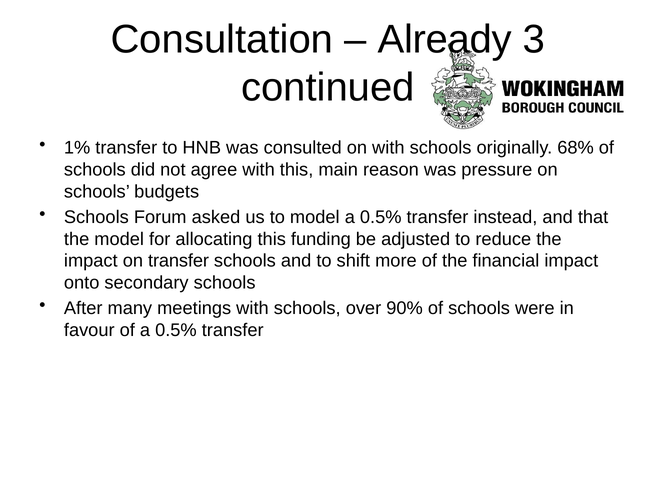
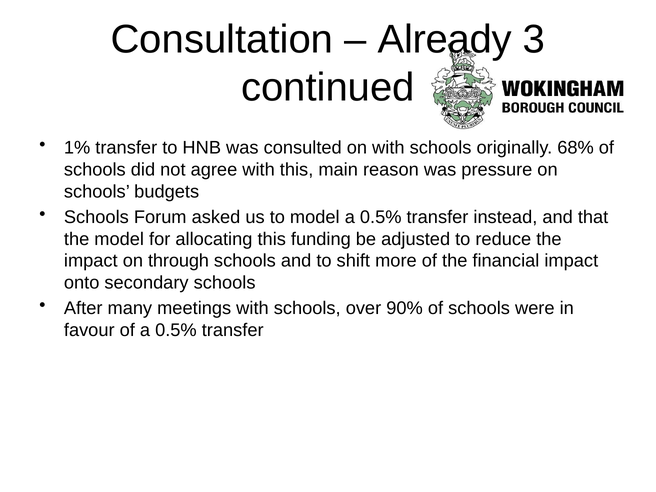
on transfer: transfer -> through (179, 261)
